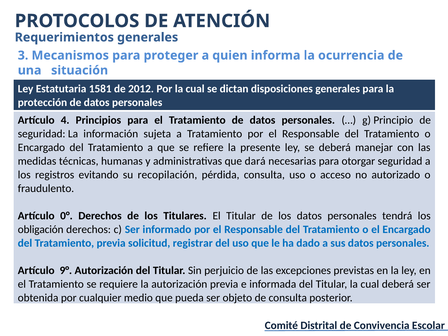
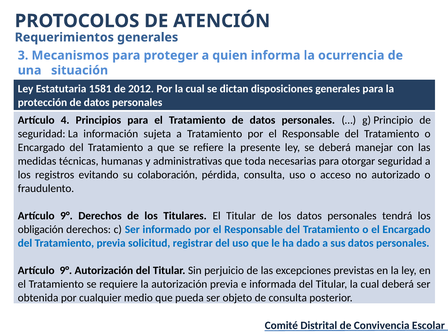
dará: dará -> toda (255, 161)
recopilación: recopilación -> colaboración (168, 175)
0°: 0° -> 9° (66, 216)
